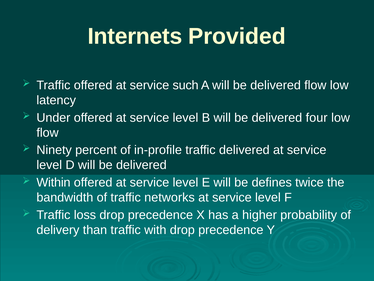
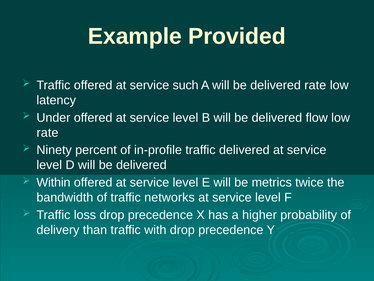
Internets: Internets -> Example (135, 36)
delivered flow: flow -> rate (315, 85)
four: four -> flow (317, 117)
flow: flow -> rate (47, 132)
defines: defines -> metrics (272, 182)
